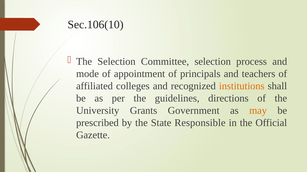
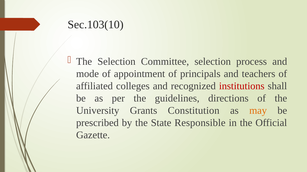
Sec.106(10: Sec.106(10 -> Sec.103(10 (96, 25)
institutions colour: orange -> red (242, 86)
Government: Government -> Constitution (194, 111)
